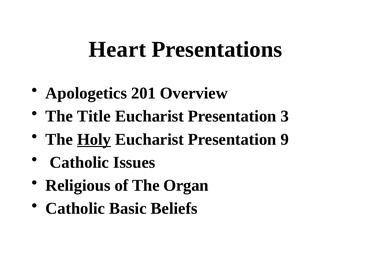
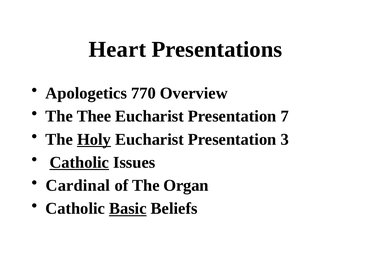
201: 201 -> 770 (143, 93)
Title: Title -> Thee (94, 116)
3: 3 -> 7 (285, 116)
9: 9 -> 3 (285, 139)
Catholic underline: none -> present (79, 163)
Religious: Religious -> Cardinal (78, 186)
Basic underline: none -> present (128, 209)
